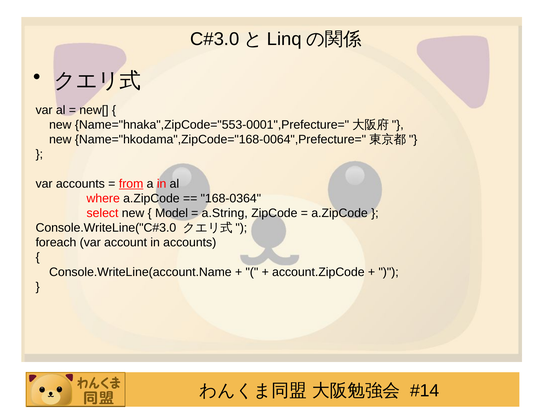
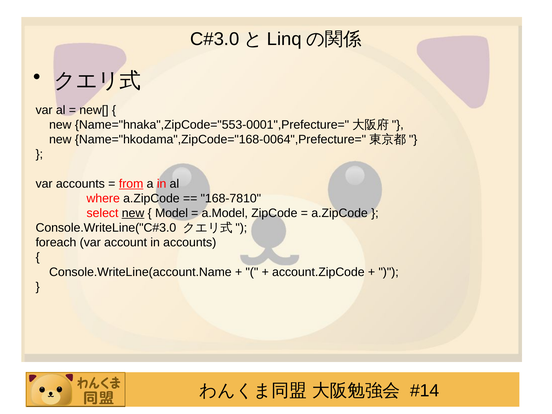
168-0364: 168-0364 -> 168-7810 (231, 198)
new underline: none -> present (133, 213)
a.String: a.String -> a.Model (225, 213)
